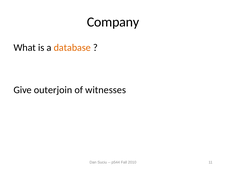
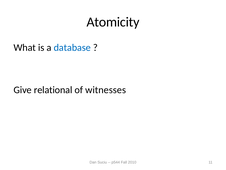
Company: Company -> Atomicity (113, 22)
database colour: orange -> blue (72, 47)
outerjoin: outerjoin -> relational (53, 90)
